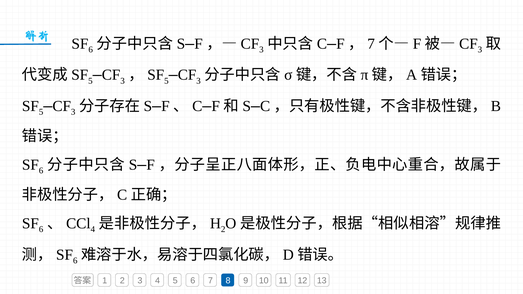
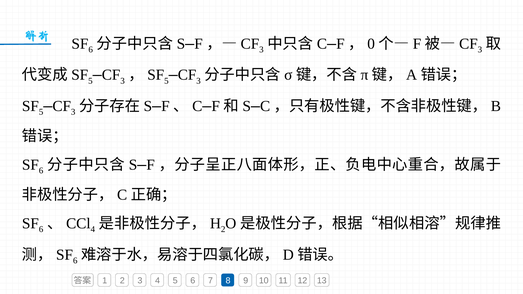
7: 7 -> 0 (371, 44)
